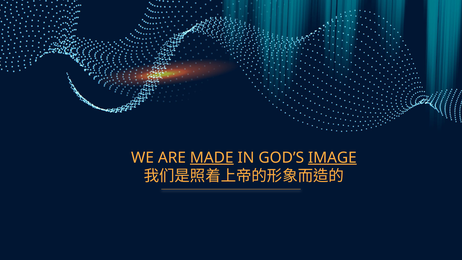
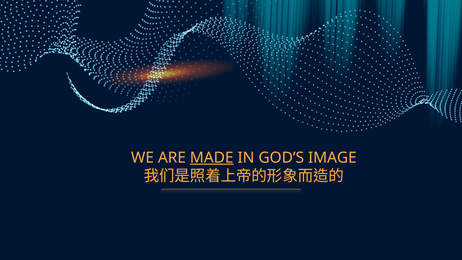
IMAGE underline: present -> none (332, 158)
